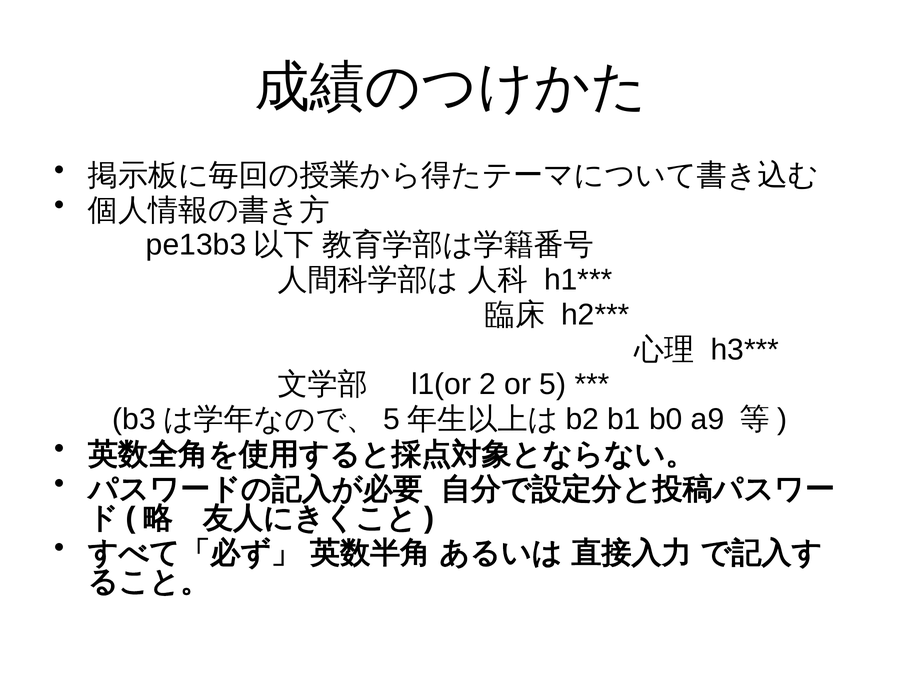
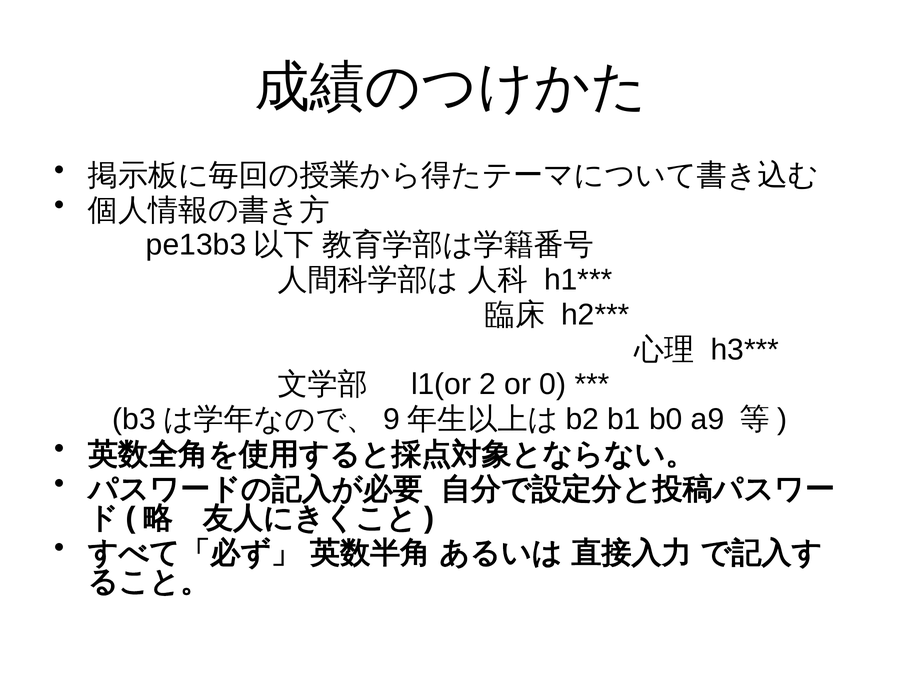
or 5: 5 -> 0 (553, 385)
5: 5 -> 9 (392, 420)
